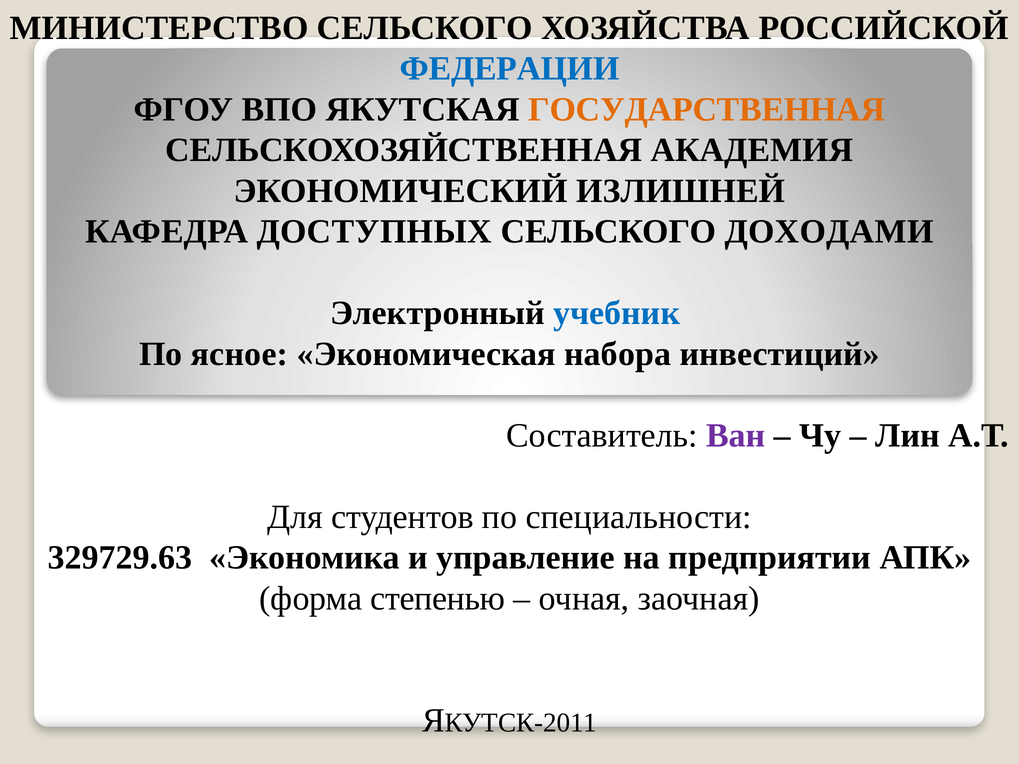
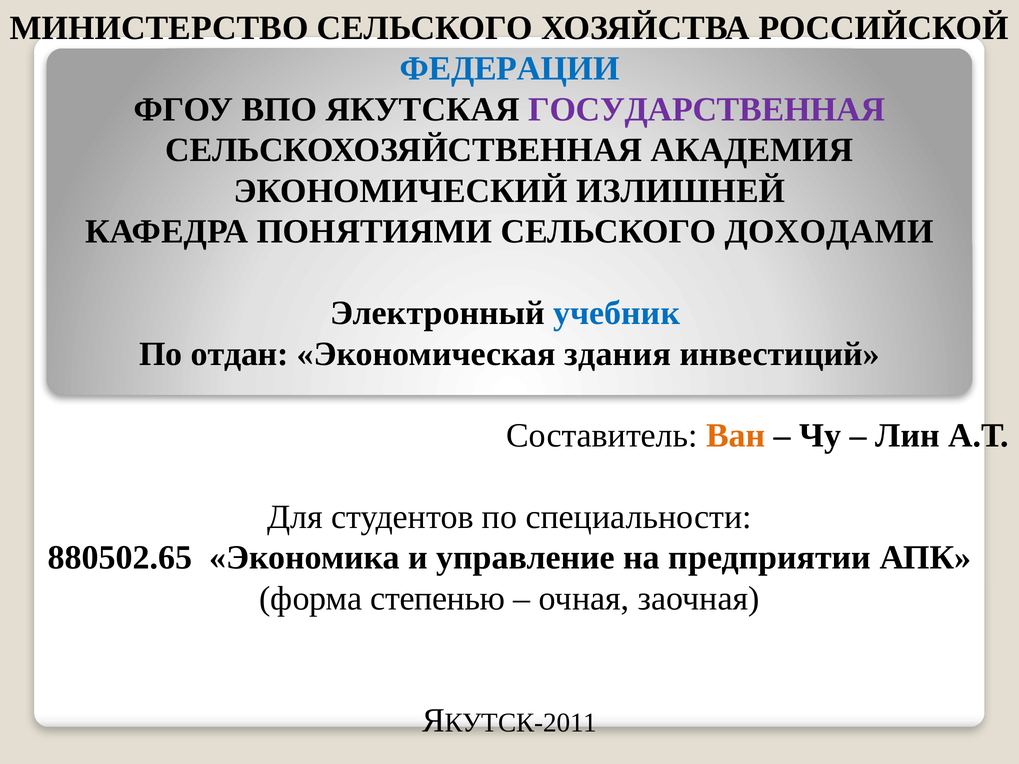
ГОСУДАРСТВЕННАЯ colour: orange -> purple (707, 109)
ДОСТУПНЫХ: ДОСТУПНЫХ -> ПОНЯТИЯМИ (374, 232)
ясное: ясное -> отдан (240, 354)
набора: набора -> здания (618, 354)
Ван colour: purple -> orange (736, 436)
329729.63: 329729.63 -> 880502.65 (120, 558)
